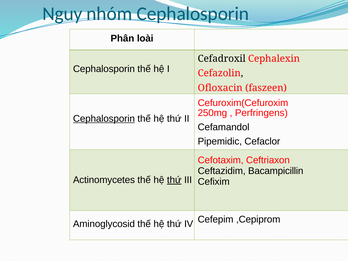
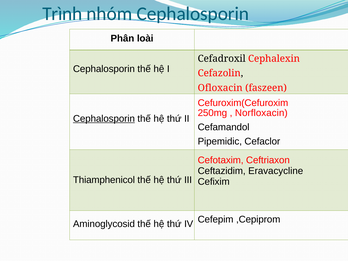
Nguy: Nguy -> Trình (62, 14)
Perfringens: Perfringens -> Norfloxacin (261, 113)
Bacampicillin: Bacampicillin -> Eravacycline (276, 171)
Actinomycetes: Actinomycetes -> Thiamphenicol (104, 180)
thứ underline: present -> none (174, 180)
